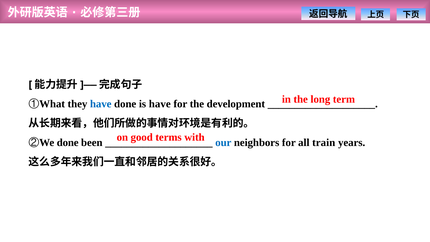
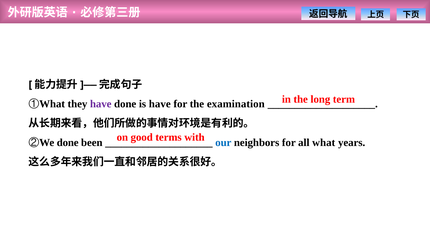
have colour: blue -> purple (101, 104)
development: development -> examination (236, 104)
train: train -> what (324, 143)
